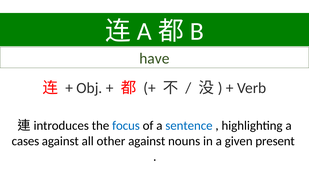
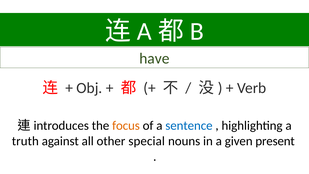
focus colour: blue -> orange (126, 125)
cases: cases -> truth (25, 141)
other against: against -> special (147, 141)
